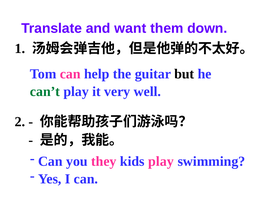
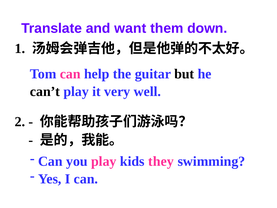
can’t colour: green -> black (45, 91)
you they: they -> play (104, 161)
kids play: play -> they (161, 161)
